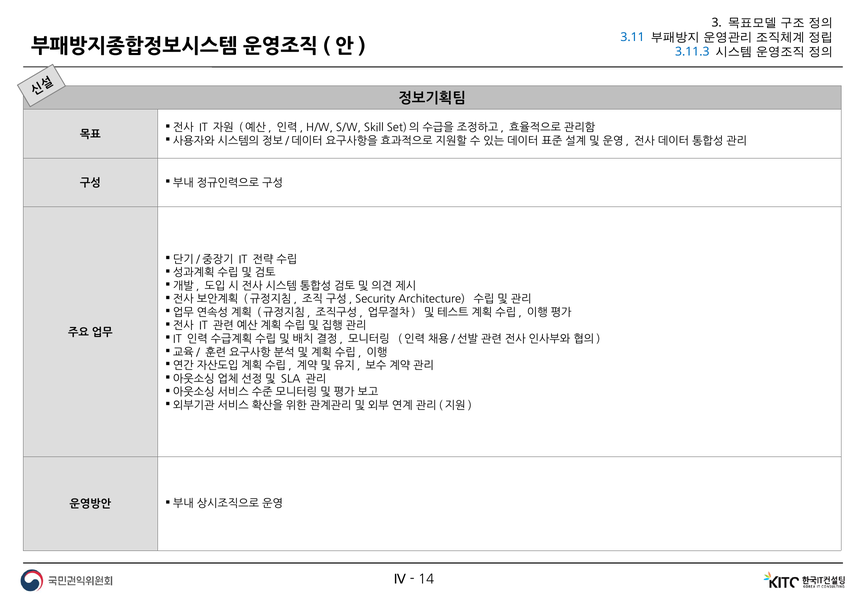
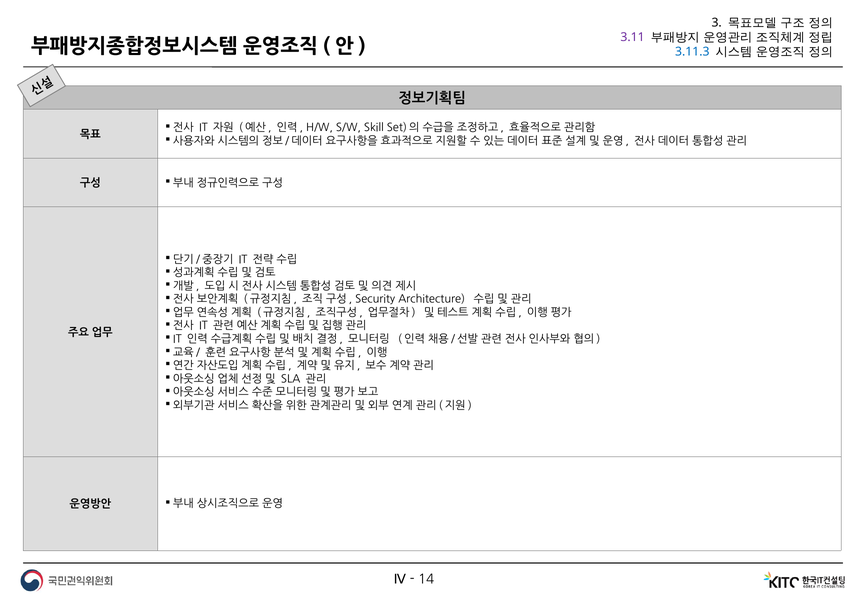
3.11 colour: blue -> purple (633, 37)
